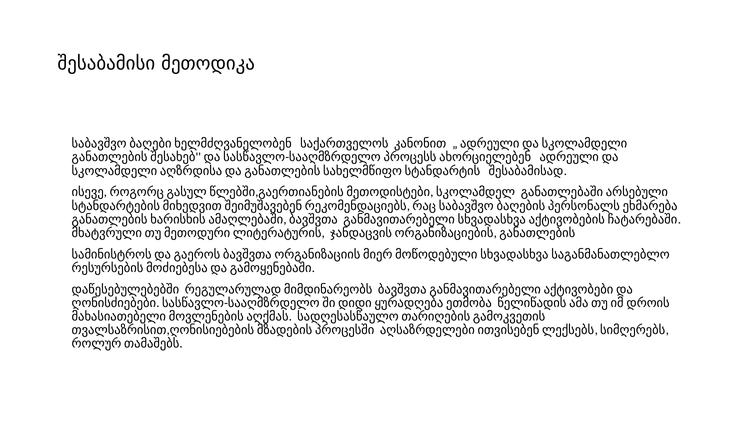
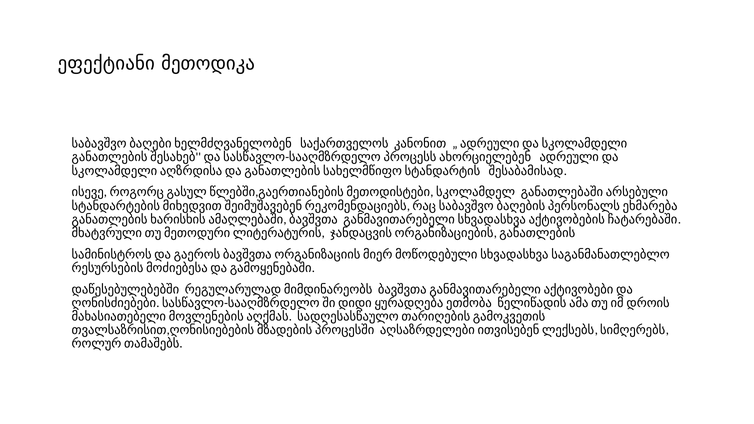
შესაბამისი: შესაბამისი -> ეფექტიანი (106, 63)
